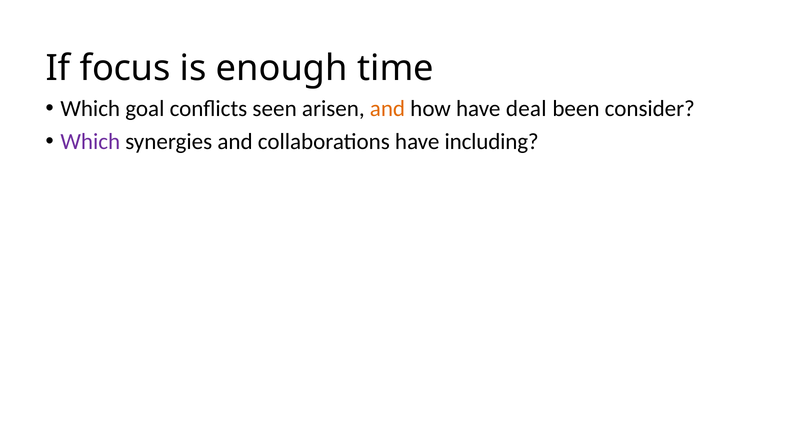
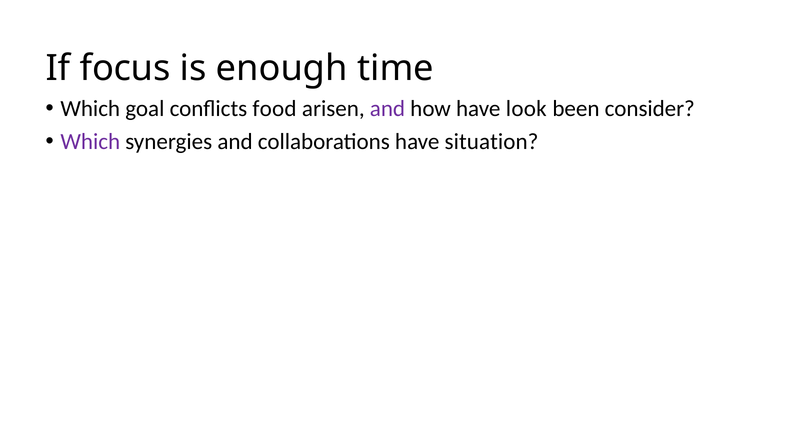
seen: seen -> food (275, 108)
and colour: orange -> purple (387, 108)
deal: deal -> look (526, 108)
including: including -> situation (492, 142)
